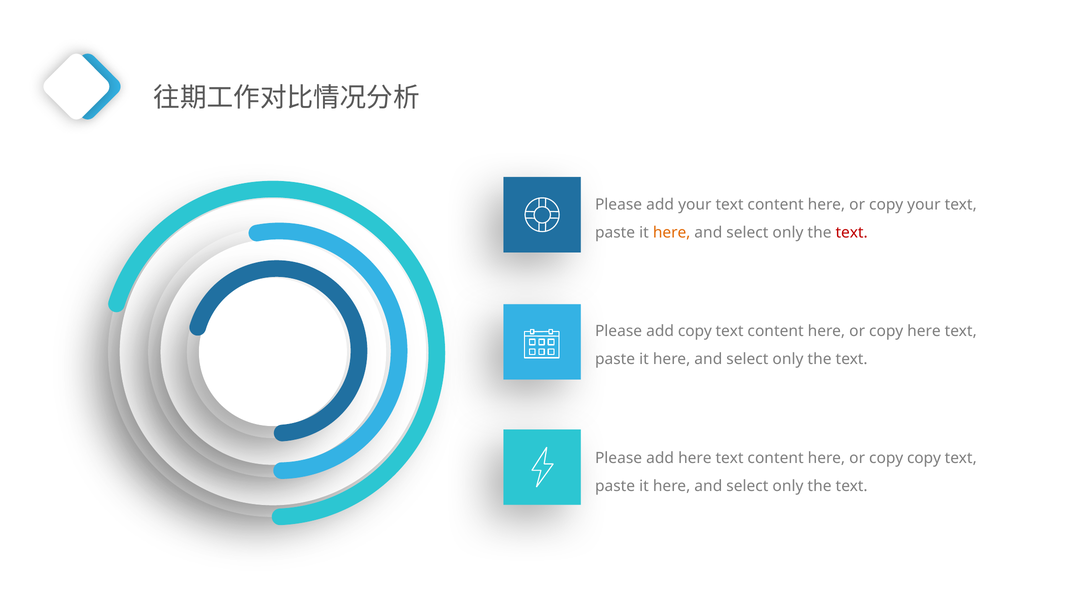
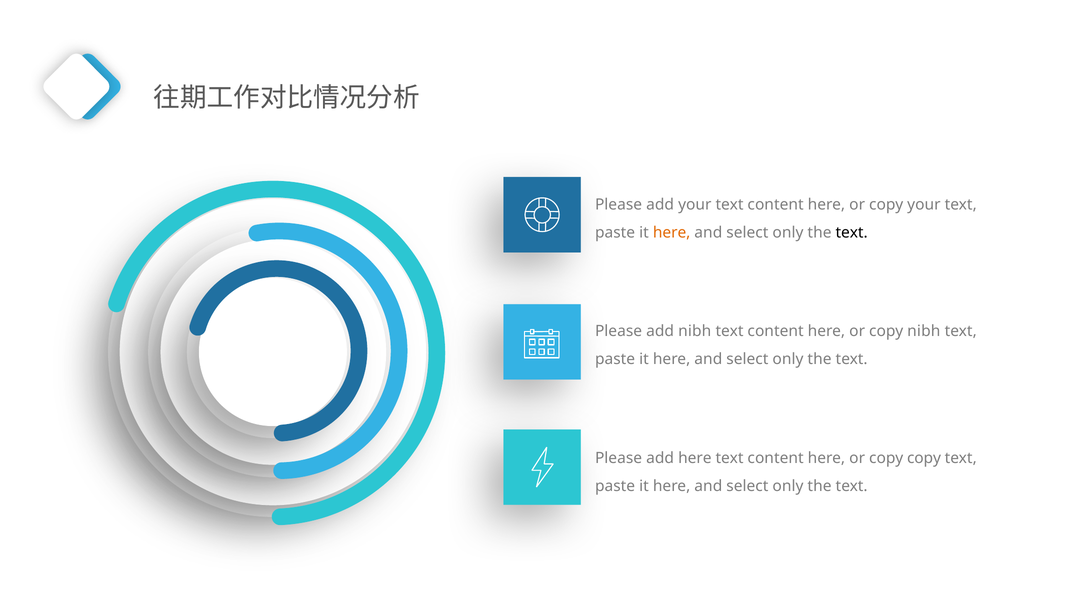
text colour: red -> black (852, 233)
add copy: copy -> nibh (695, 331)
copy here: here -> nibh (924, 331)
